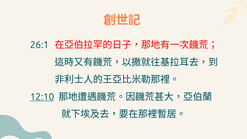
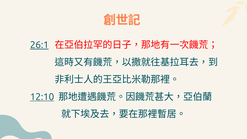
26:1 underline: none -> present (39, 45)
